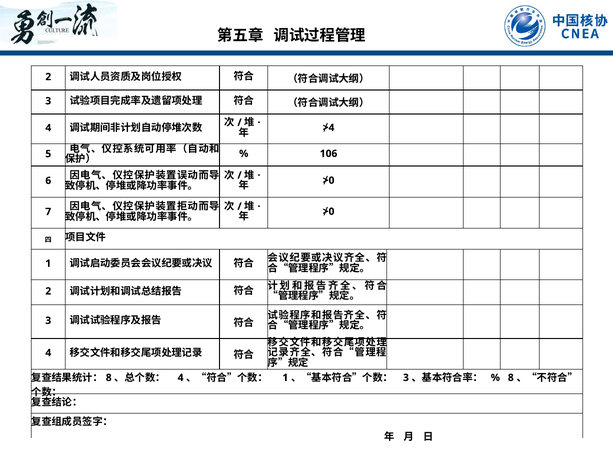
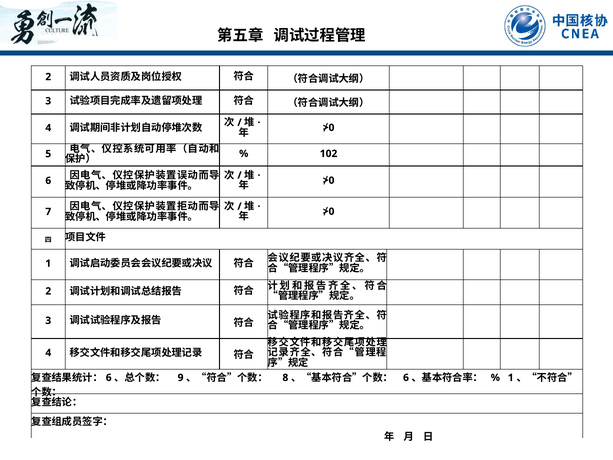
4: 4 -> 0 (331, 128)
106: 106 -> 102 (329, 154)
8: 8 -> 6 (109, 377)
4: 4 -> 9 (181, 377)
1: 1 -> 8 (285, 377)
3: 3 -> 6 (406, 377)
8: 8 -> 1 (511, 377)
